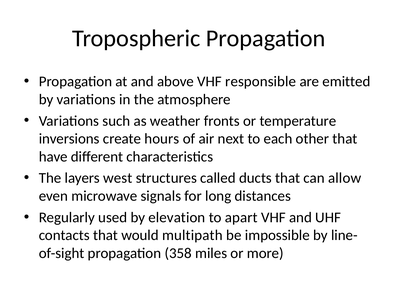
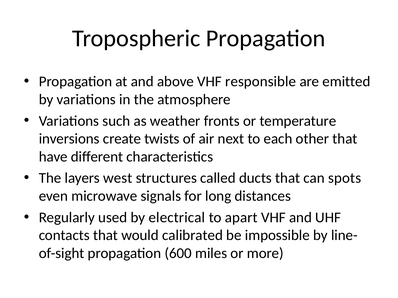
hours: hours -> twists (162, 139)
allow: allow -> spots (345, 178)
elevation: elevation -> electrical (177, 218)
multipath: multipath -> calibrated (192, 236)
358: 358 -> 600 (178, 254)
